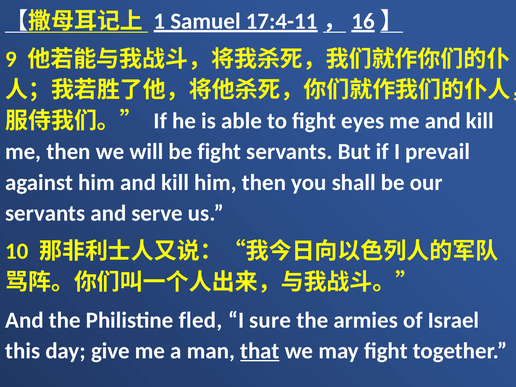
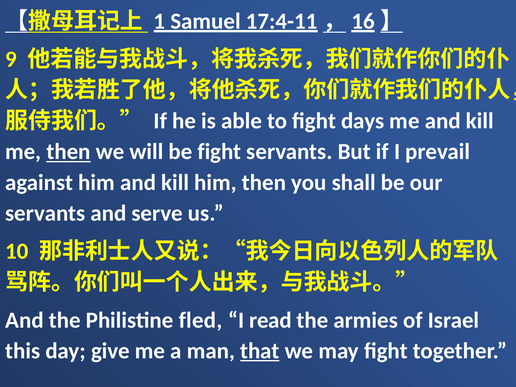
eyes: eyes -> days (363, 121)
then underline: none -> present (68, 152)
sure: sure -> read (270, 320)
